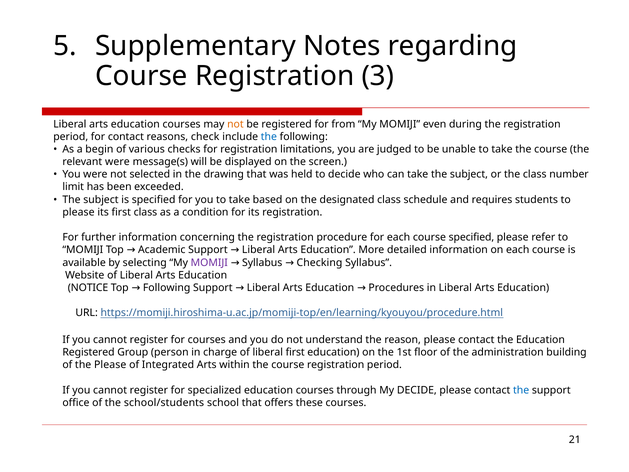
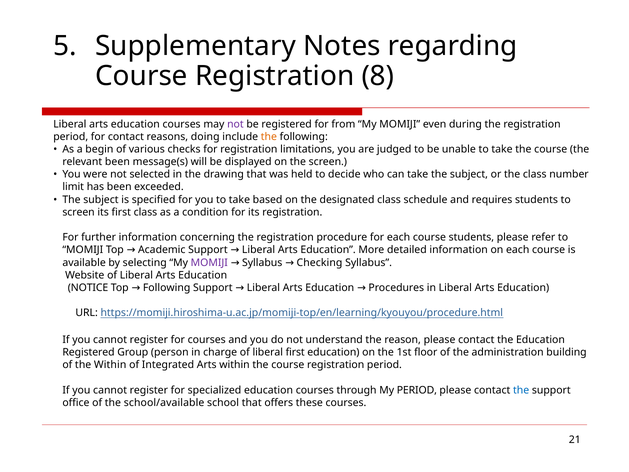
3: 3 -> 8 (378, 76)
not colour: orange -> purple (235, 124)
check: check -> doing (205, 137)
the colour: blue -> orange (269, 137)
relevant were: were -> been (117, 162)
please: please -> screen (79, 212)
course specified: specified -> students (471, 237)
the Please: Please -> Within (110, 365)
My DECIDE: DECIDE -> PERIOD (417, 390)
school/students: school/students -> school/available (164, 402)
